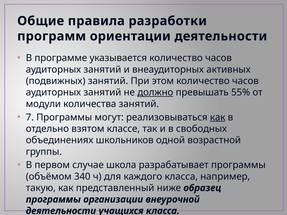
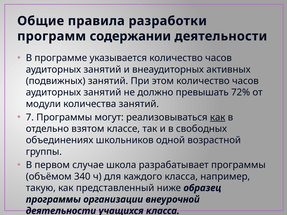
ориентации: ориентации -> содержании (130, 36)
должно underline: present -> none (155, 93)
55%: 55% -> 72% (241, 93)
